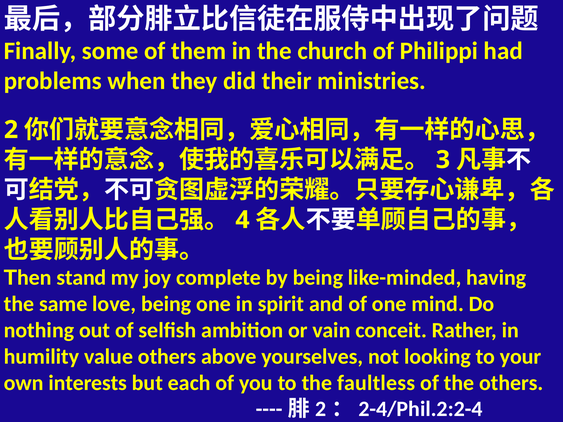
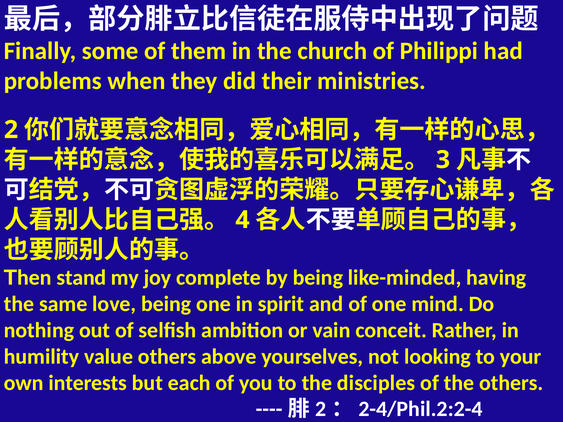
faultless: faultless -> disciples (376, 383)
